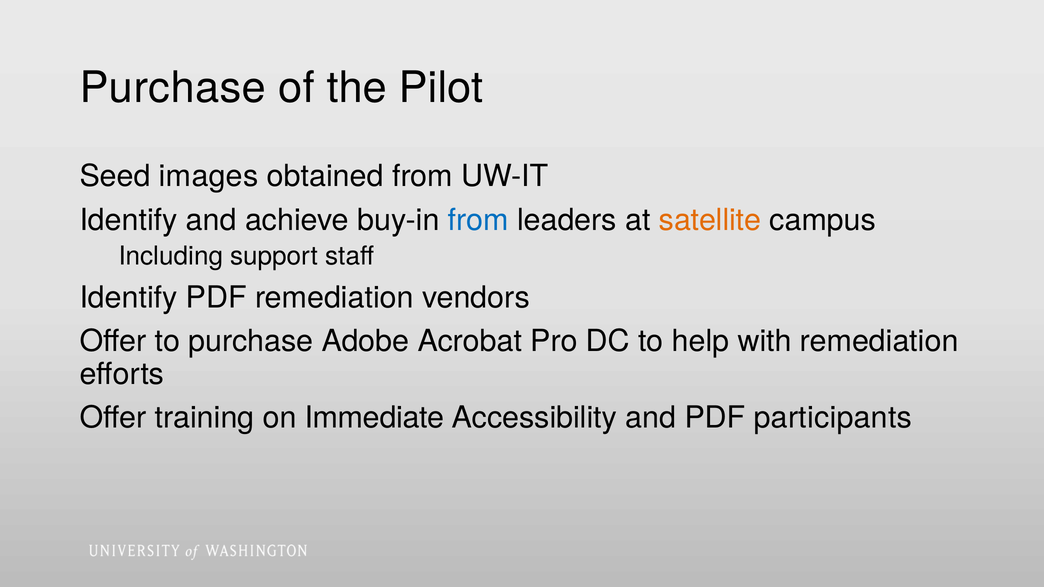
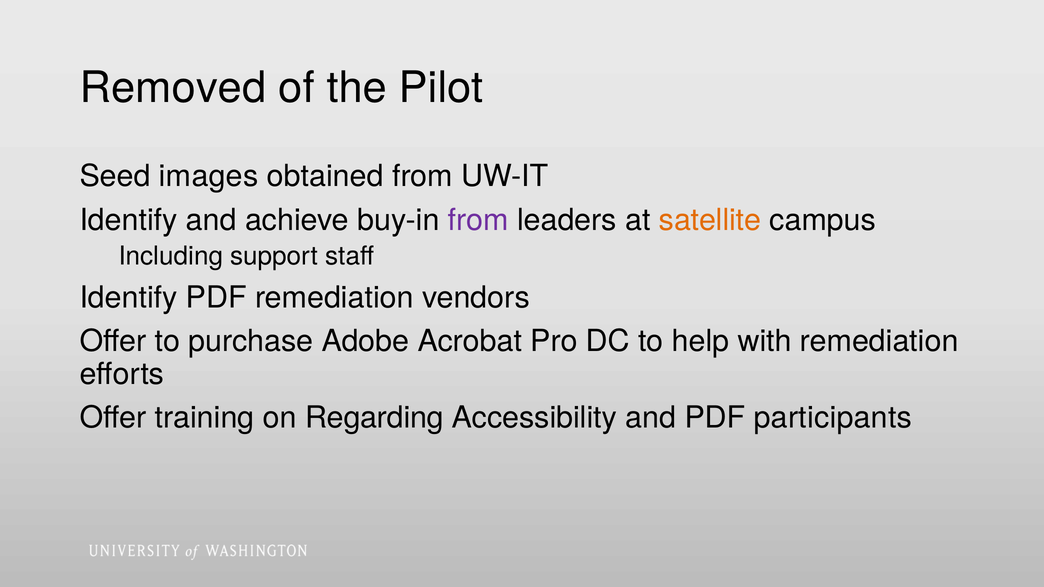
Purchase: Purchase -> Removed (173, 88)
from colour: blue -> purple (478, 220)
Immediate: Immediate -> Regarding (374, 418)
